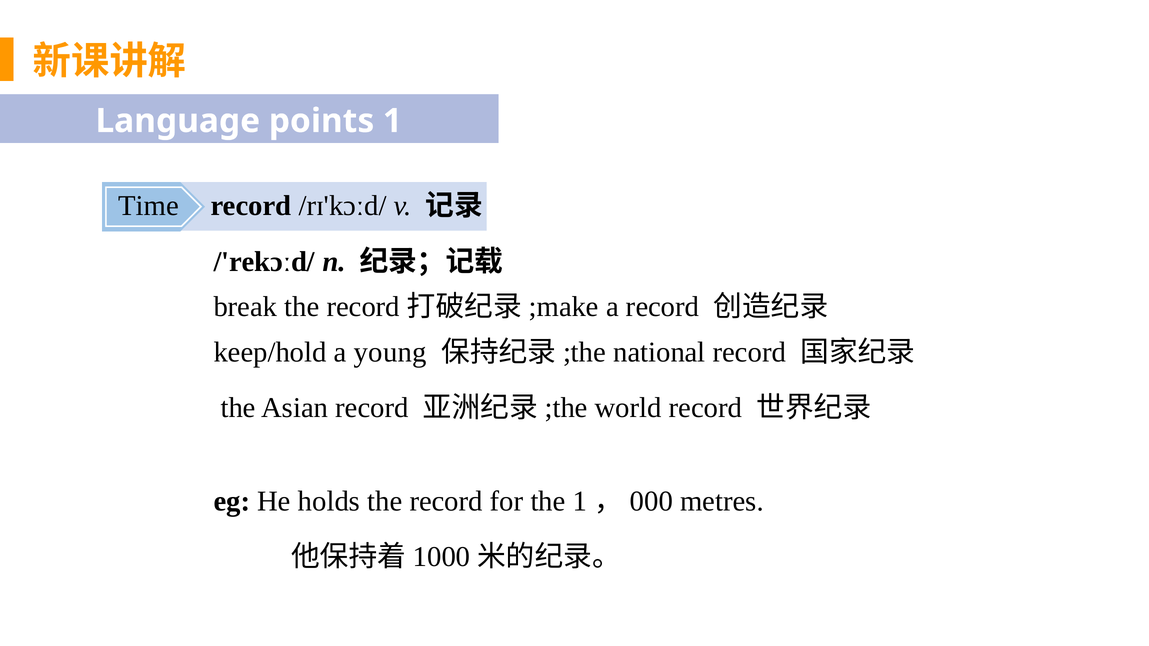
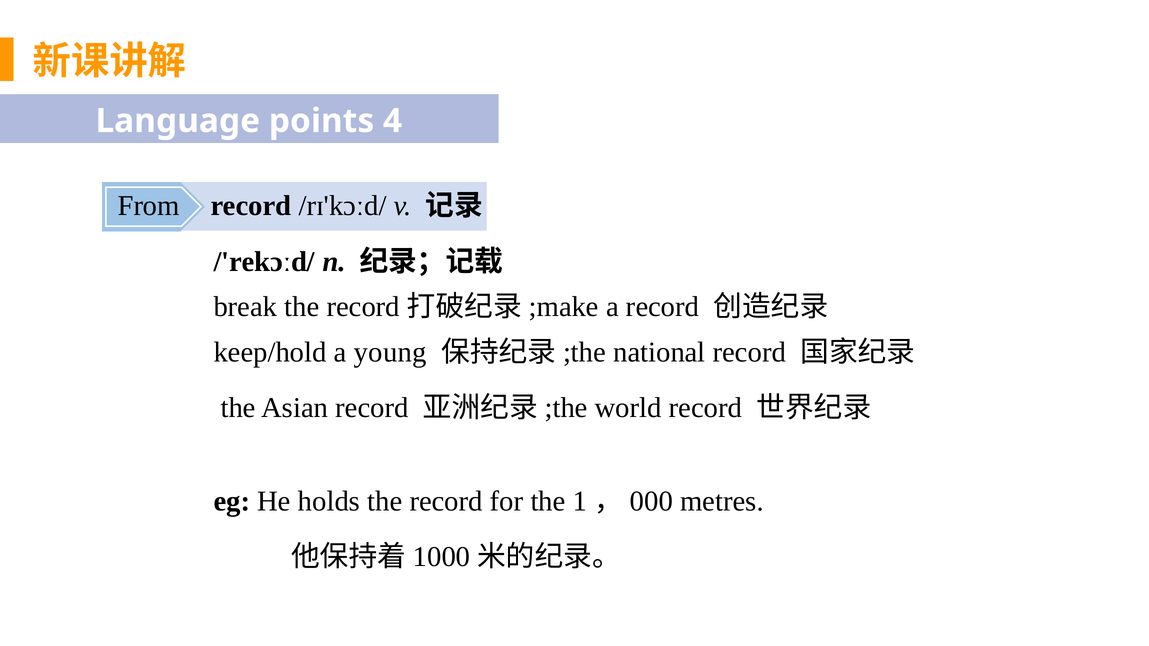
points 1: 1 -> 4 (392, 121)
Time: Time -> From (149, 206)
